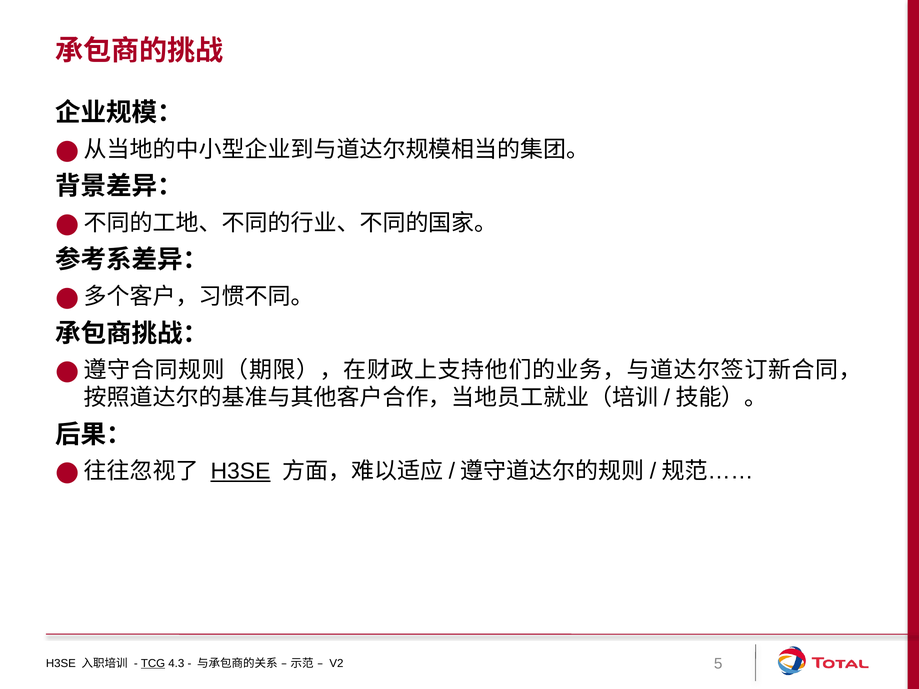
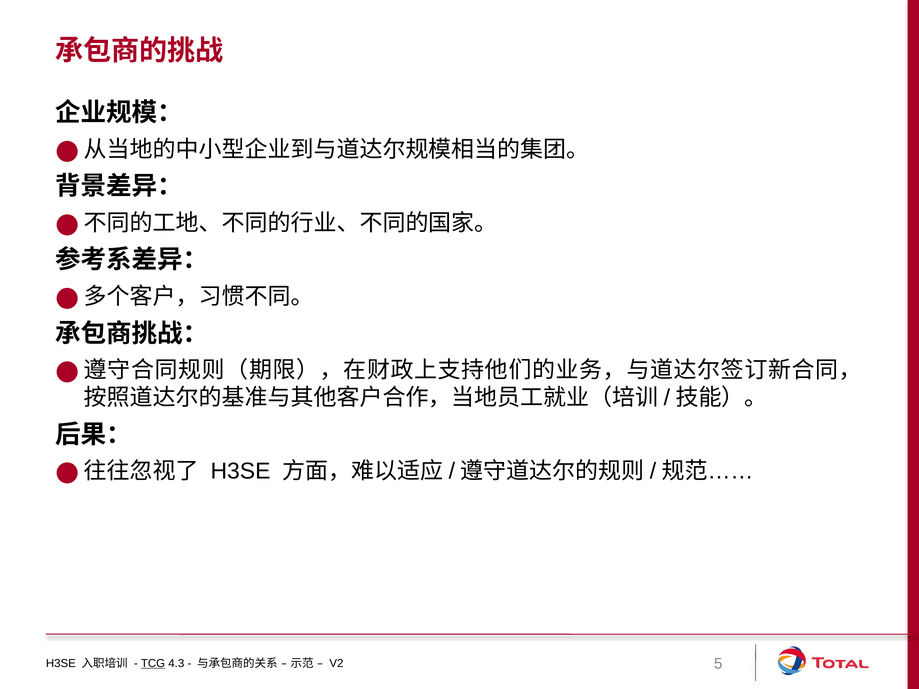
H3SE underline: present -> none (240, 471)
